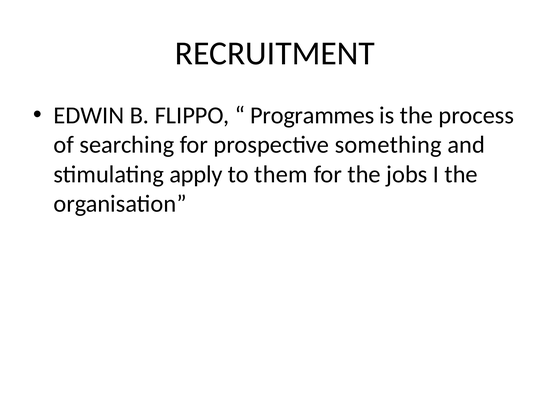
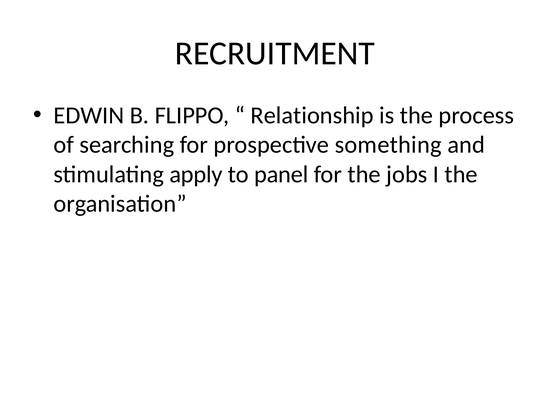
Programmes: Programmes -> Relationship (312, 115)
them: them -> panel (281, 174)
